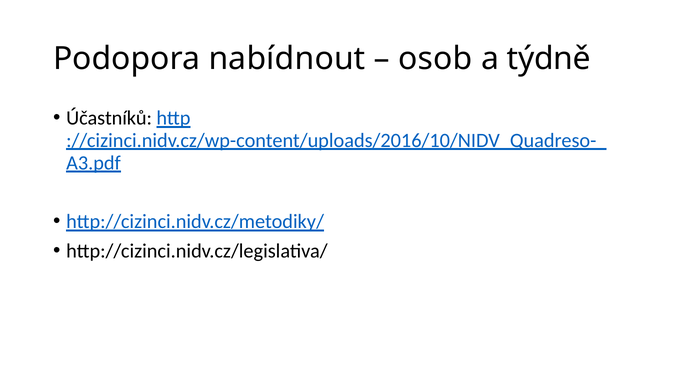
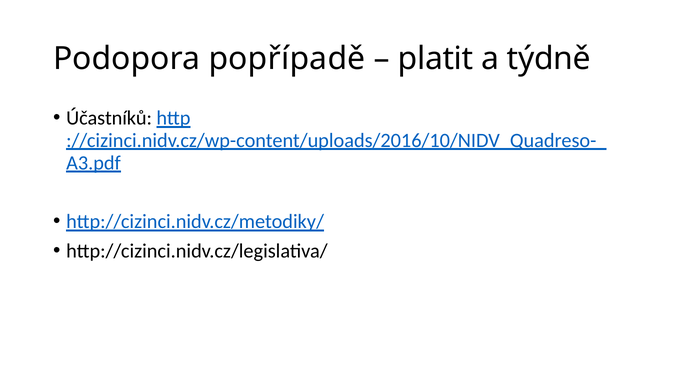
nabídnout: nabídnout -> popřípadě (287, 59)
osob: osob -> platit (436, 59)
